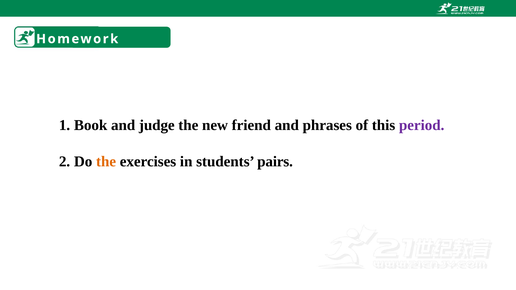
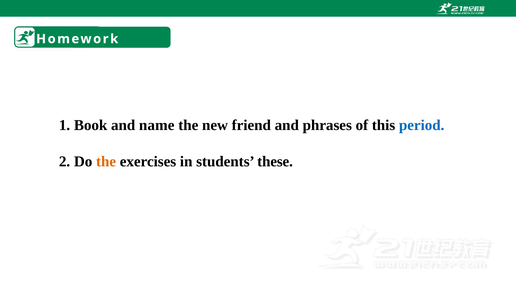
judge: judge -> name (157, 125)
period colour: purple -> blue (422, 125)
pairs: pairs -> these (275, 162)
